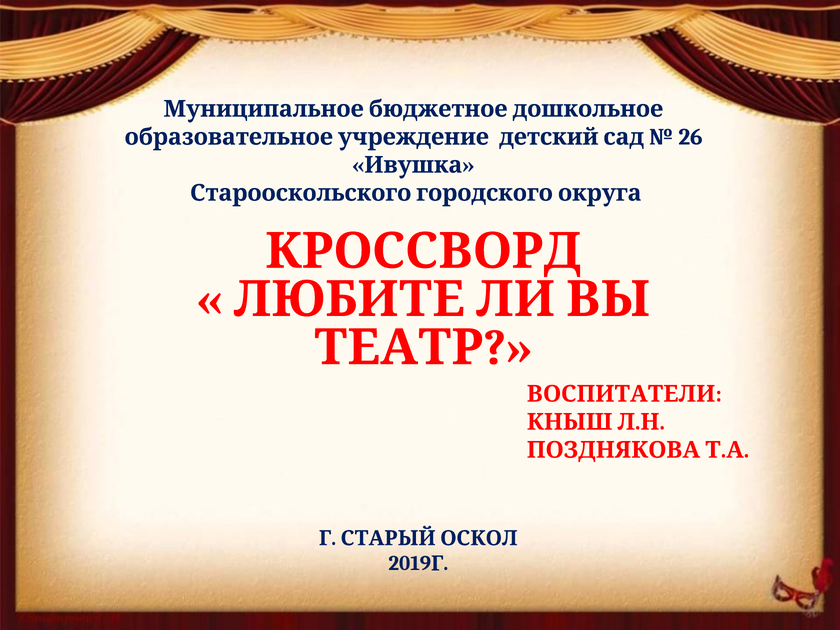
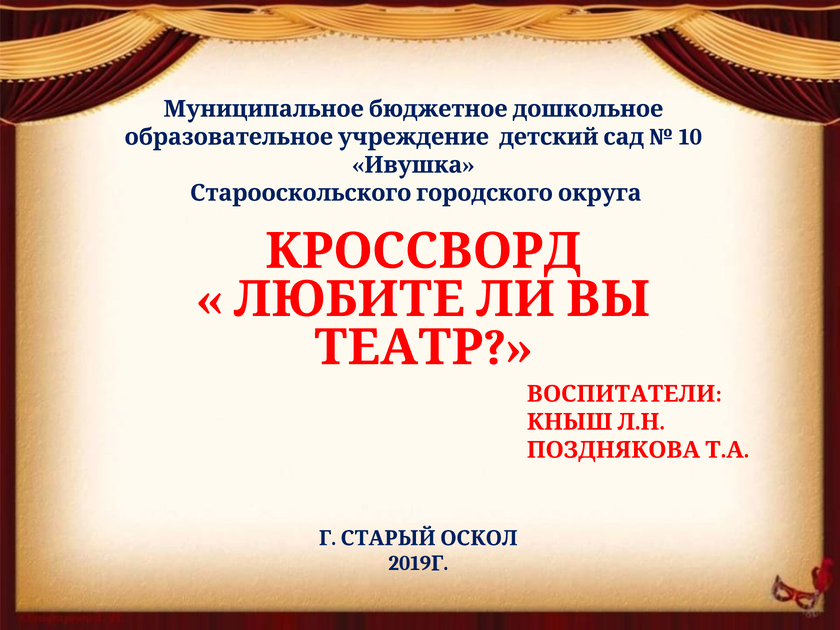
26: 26 -> 10 (690, 137)
